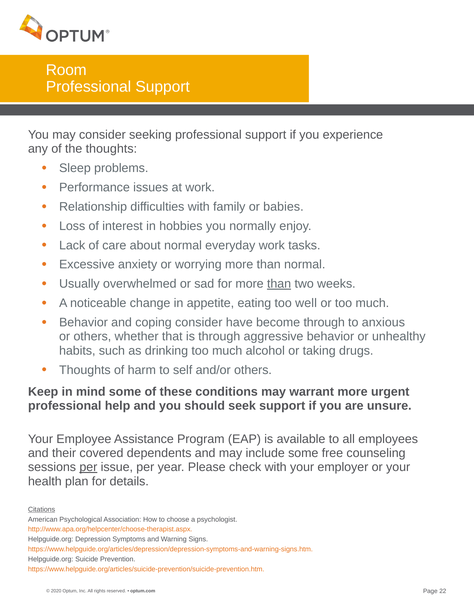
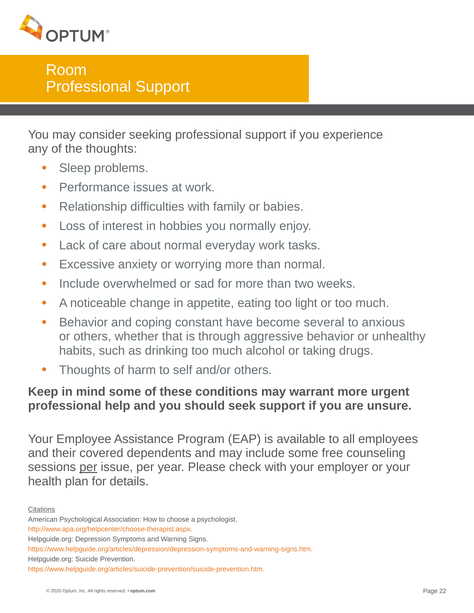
Usually: Usually -> Include (79, 284)
than underline: present -> none (279, 284)
well: well -> light (306, 303)
coping consider: consider -> constant (199, 323)
become through: through -> several (324, 323)
